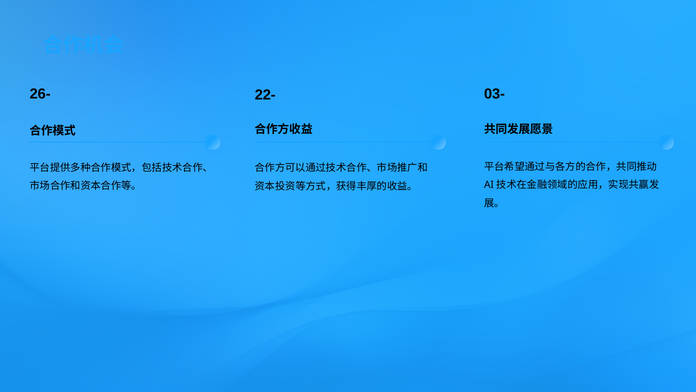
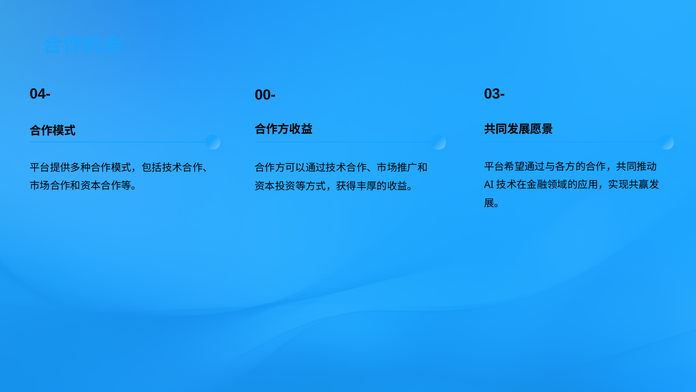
26-: 26- -> 04- (40, 94)
22-: 22- -> 00- (265, 95)
